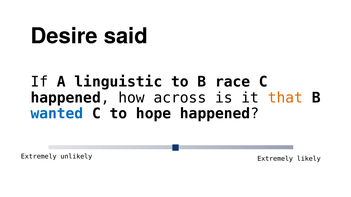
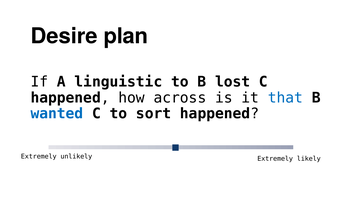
said: said -> plan (126, 36)
race: race -> lost (233, 82)
that colour: orange -> blue (285, 98)
hope: hope -> sort (154, 114)
